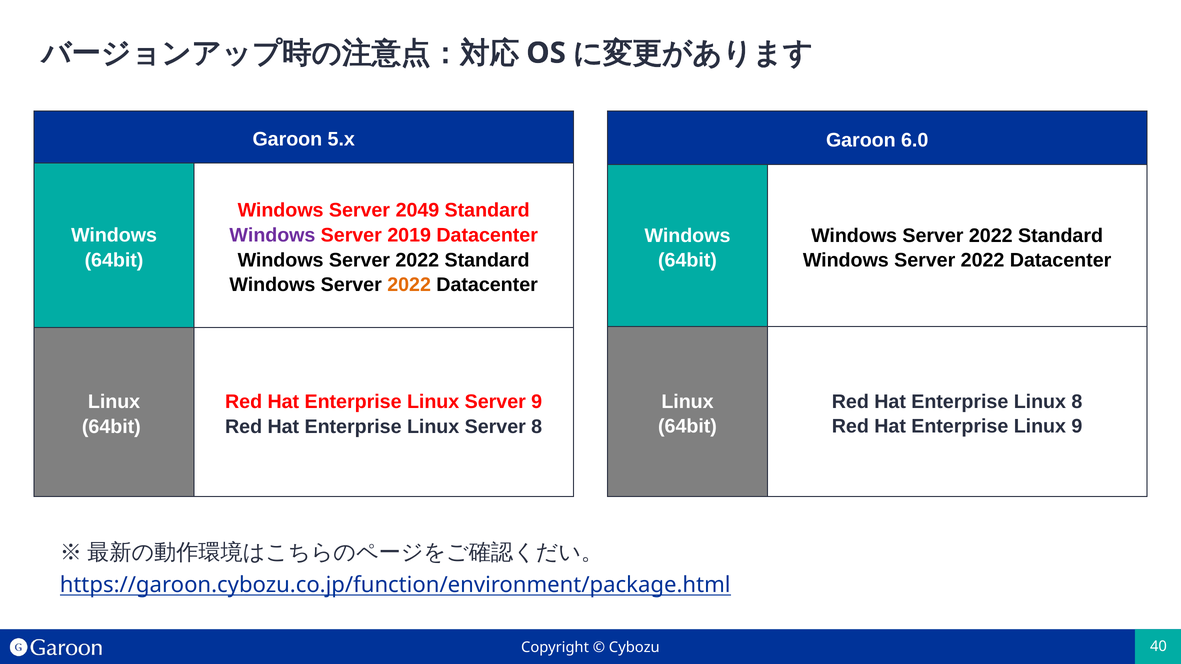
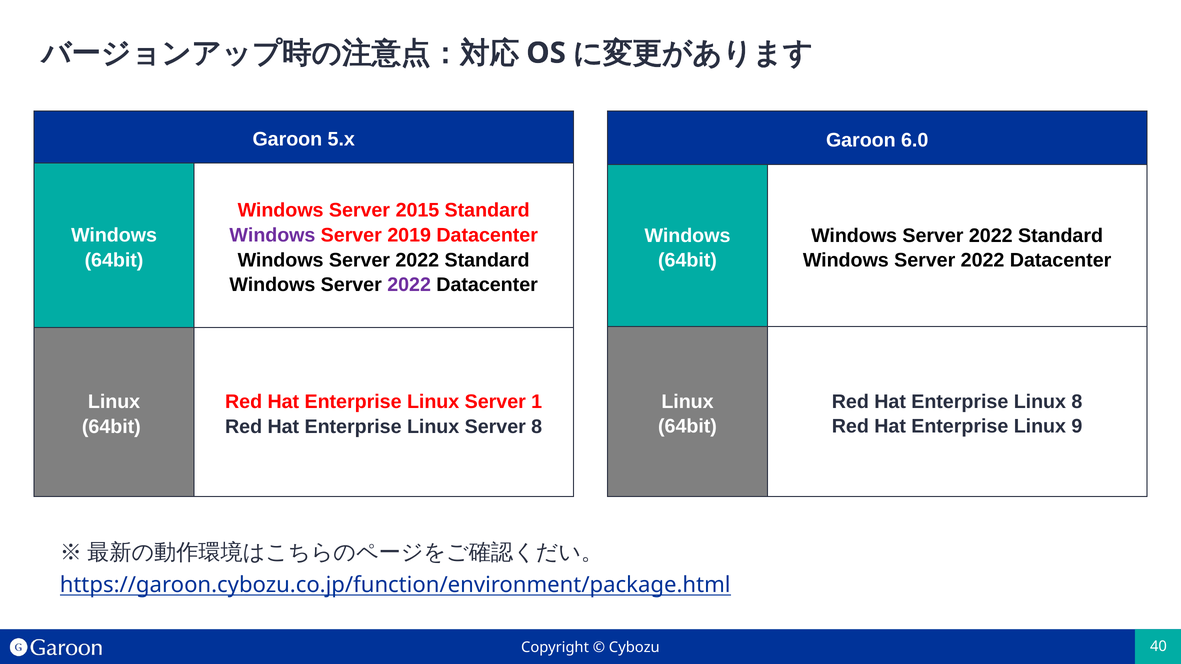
2049: 2049 -> 2015 (417, 210)
2022 colour: orange -> purple (409, 285)
Server 9: 9 -> 1 (537, 402)
